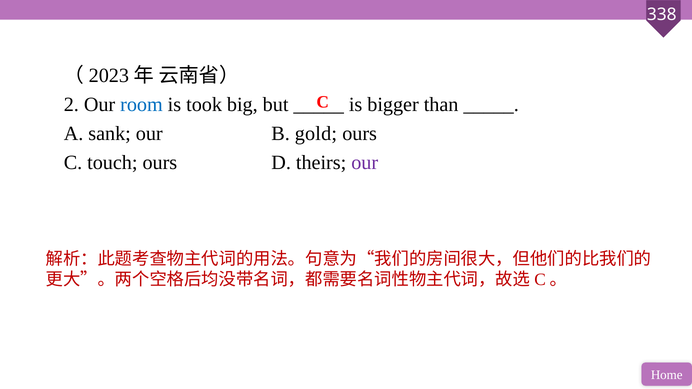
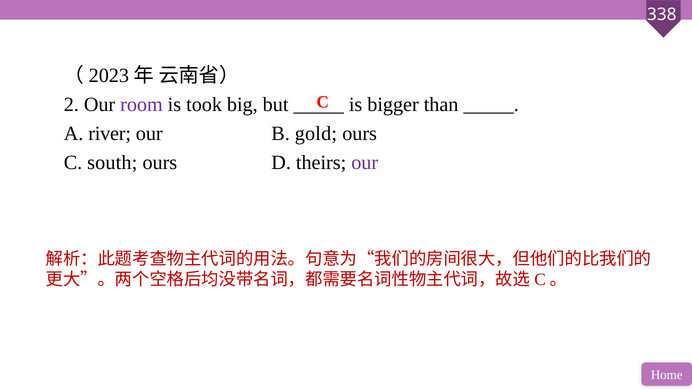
room colour: blue -> purple (141, 105)
sank: sank -> river (110, 134)
touch: touch -> south (112, 163)
